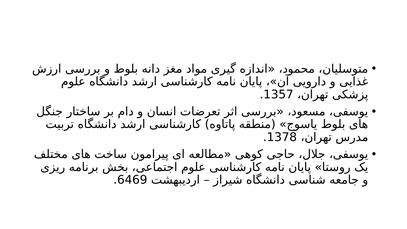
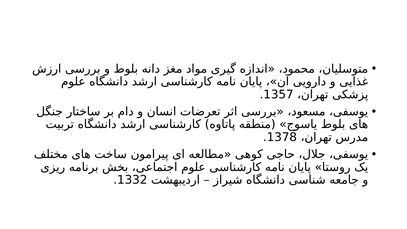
6469: 6469 -> 1332 (132, 180)
